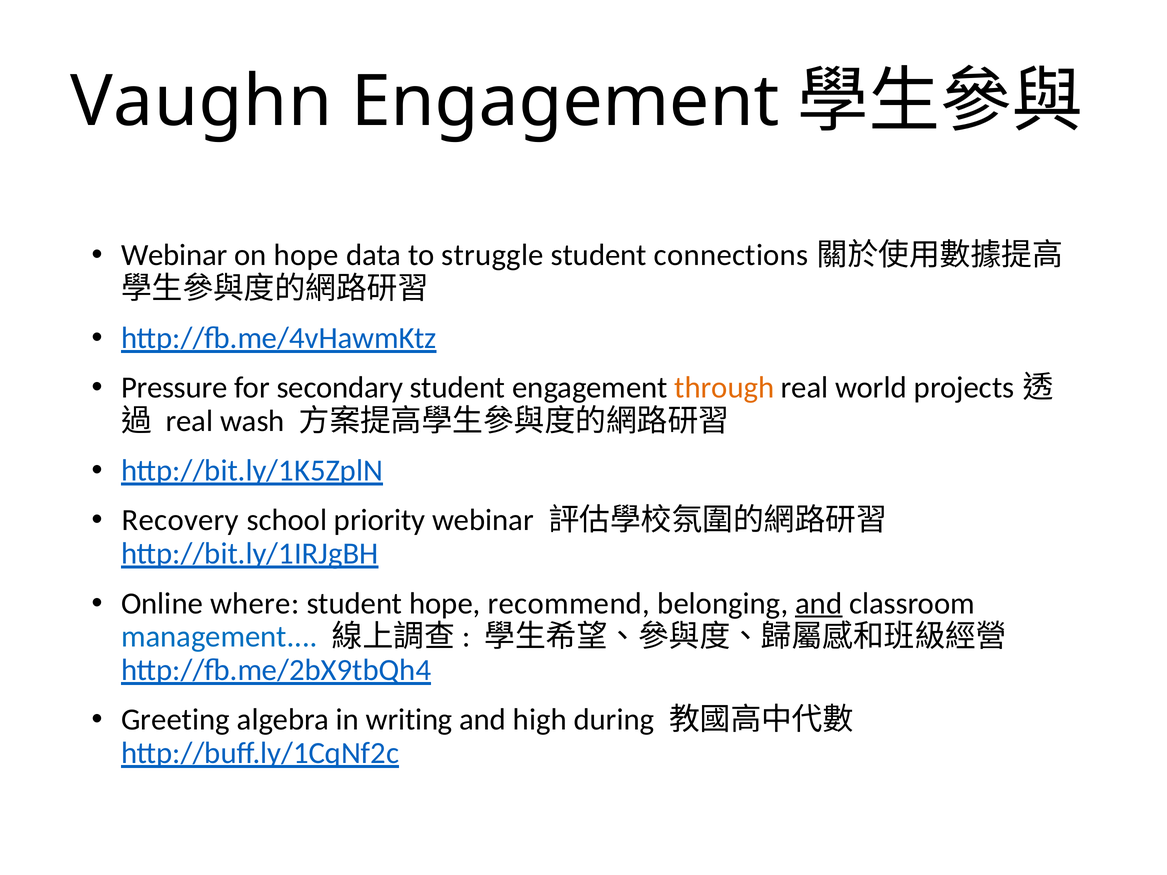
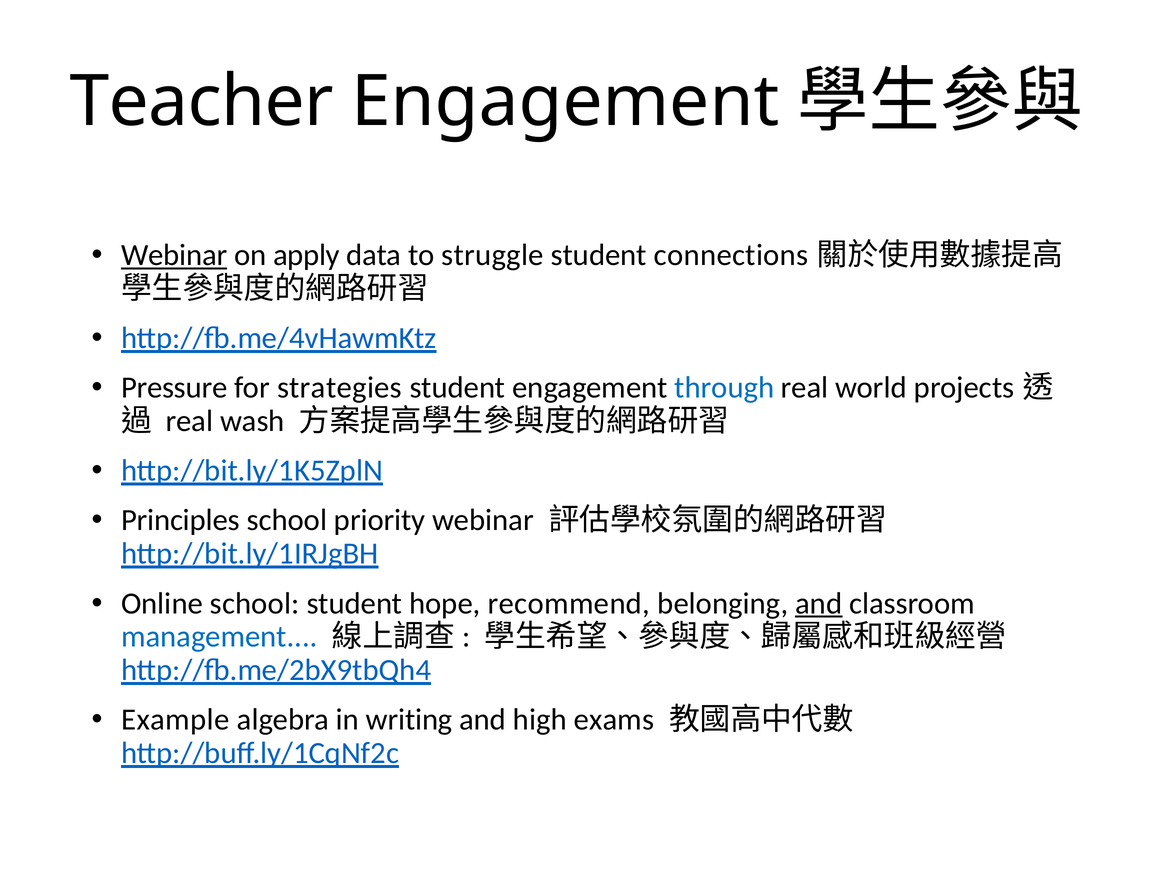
Vaughn: Vaughn -> Teacher (202, 102)
Webinar underline: none -> present (174, 255)
on hope: hope -> apply (306, 255)
secondary: secondary -> strategies (340, 388)
through colour: orange -> blue (724, 388)
Recovery: Recovery -> Principles (180, 520)
Online where: where -> school (255, 604)
Greeting: Greeting -> Example (175, 720)
during: during -> exams (614, 720)
